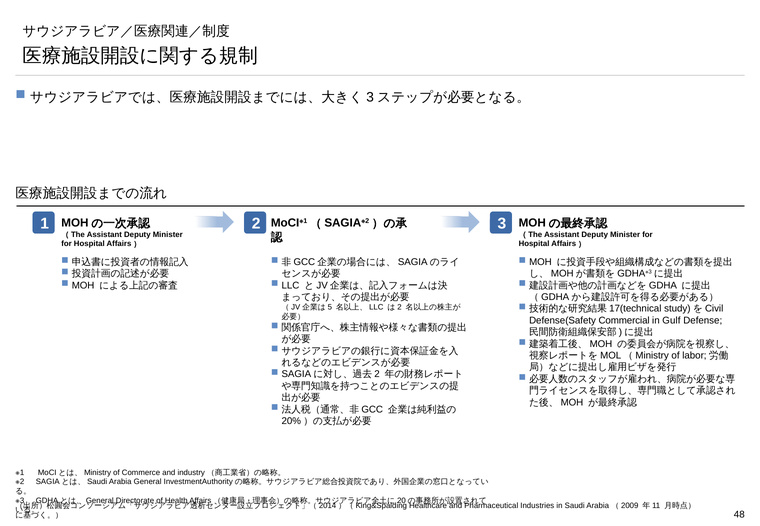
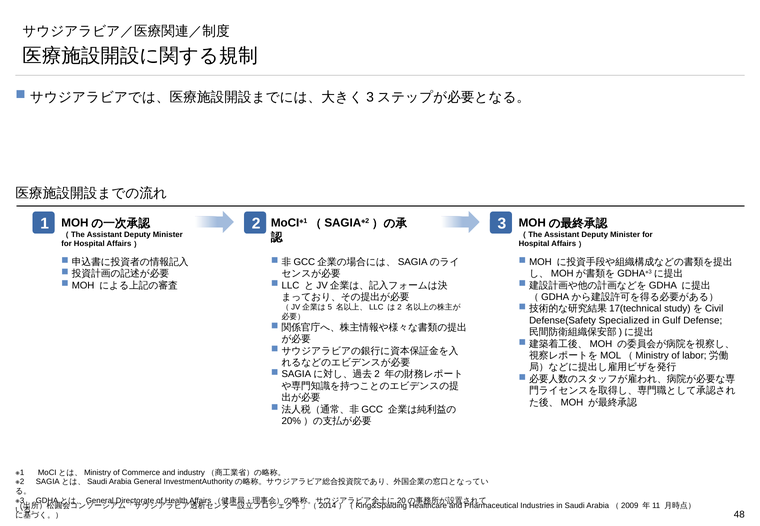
Commercial: Commercial -> Specialized (624, 321)
